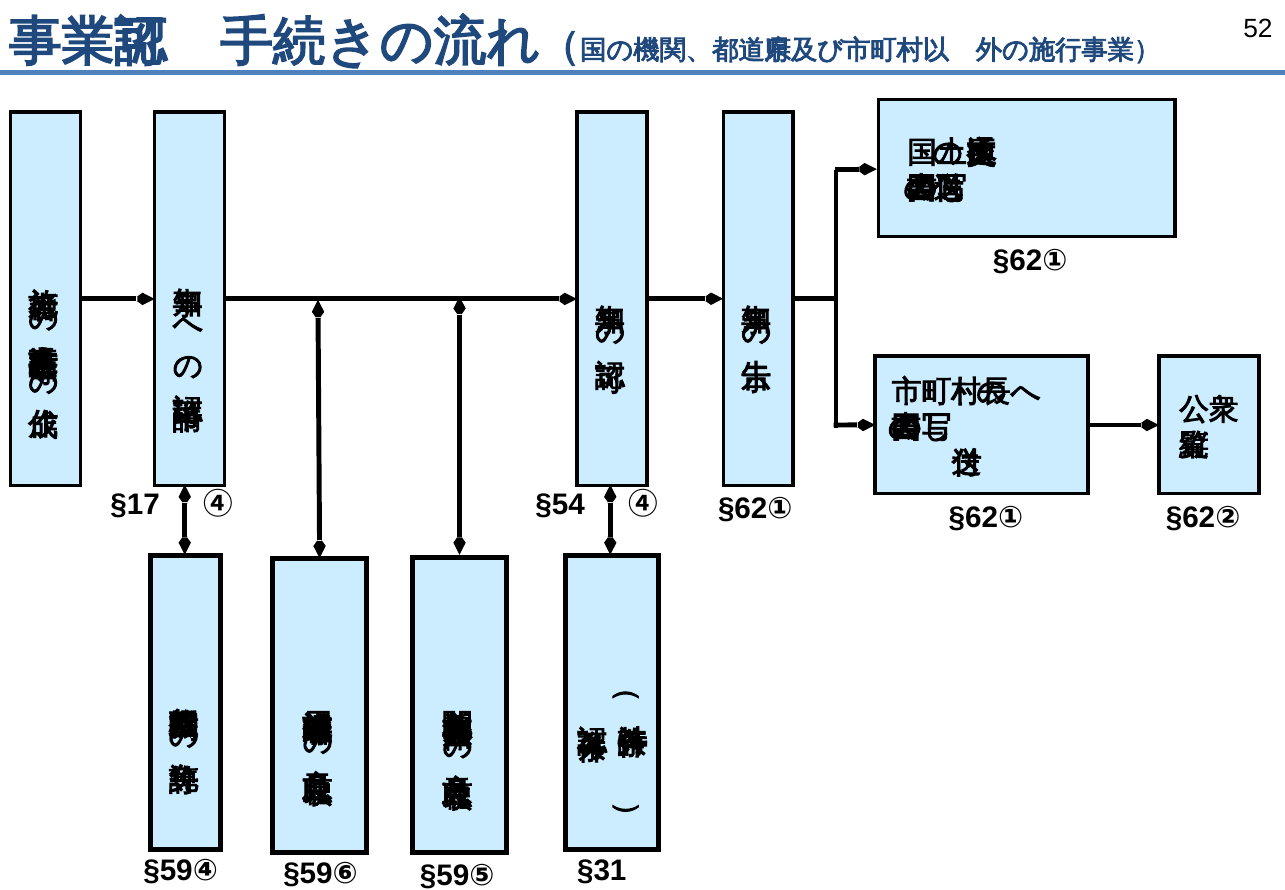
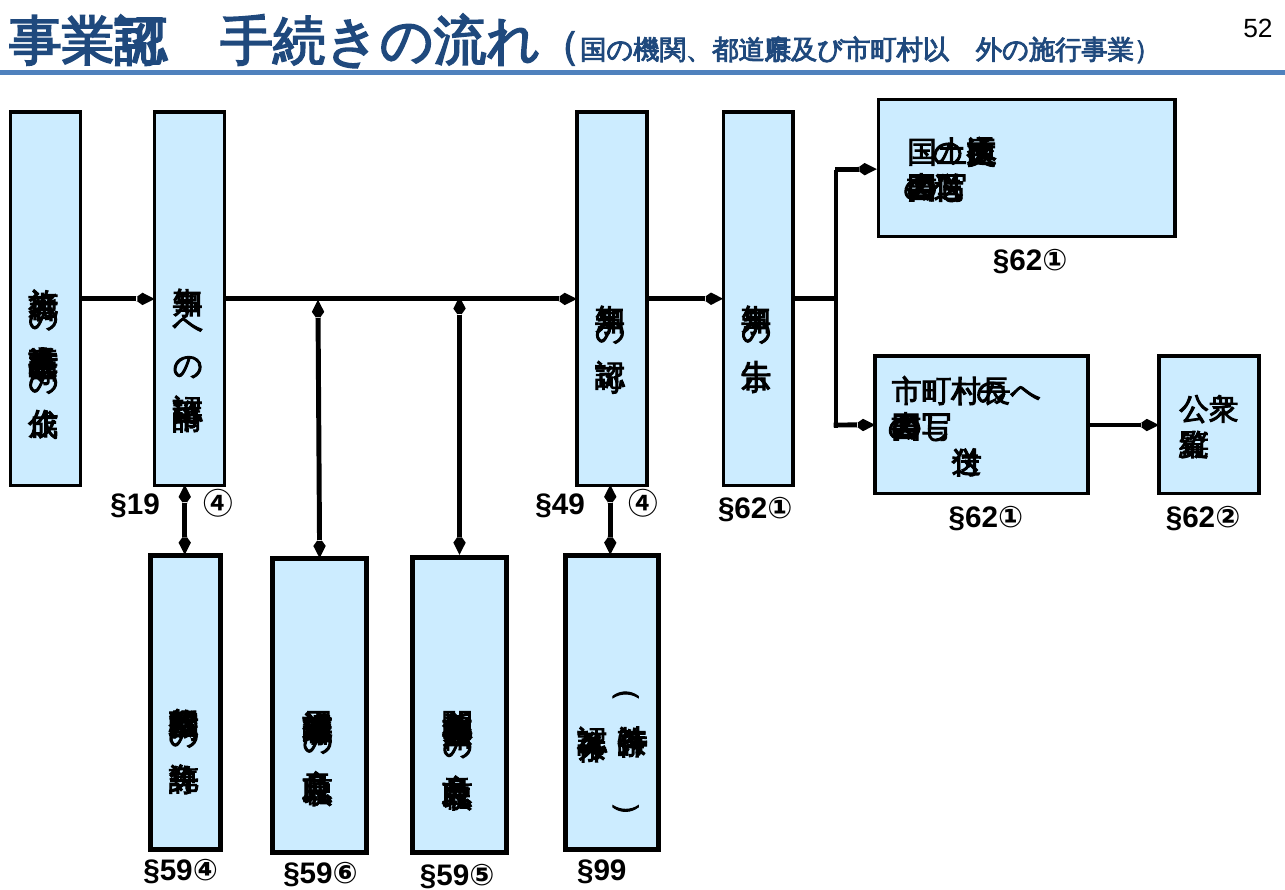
§17: §17 -> §19 (135, 505)
§54: §54 -> §49 (560, 505)
§31: §31 -> §99 (602, 870)
